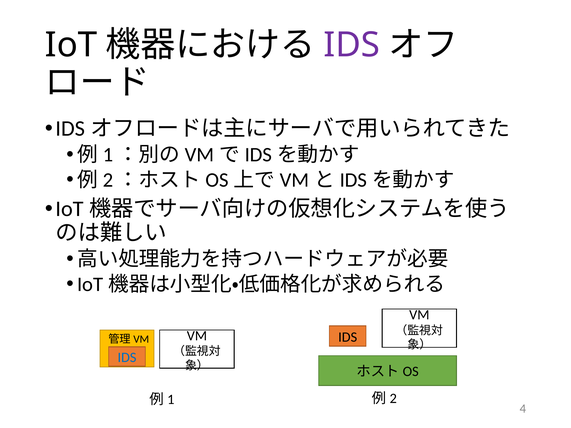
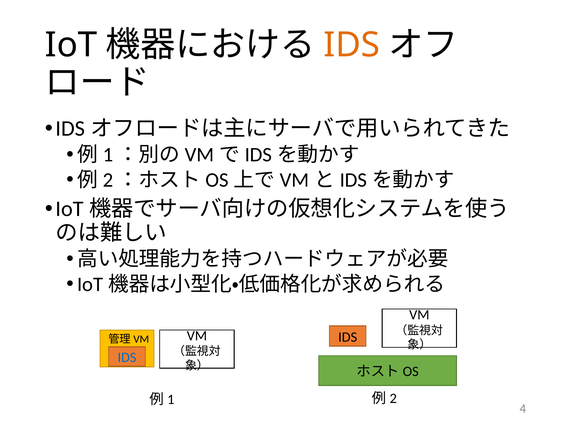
IDS colour: purple -> orange (352, 45)
